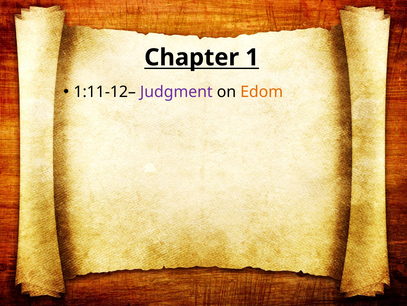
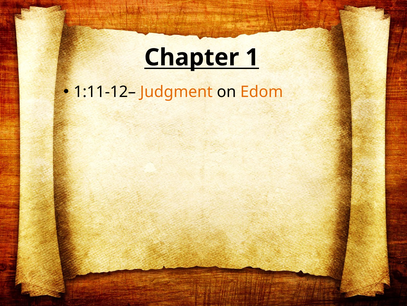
Judgment colour: purple -> orange (176, 92)
